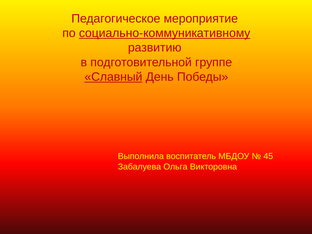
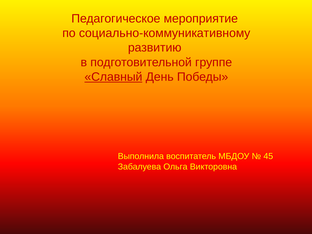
социально-коммуникативному underline: present -> none (165, 33)
